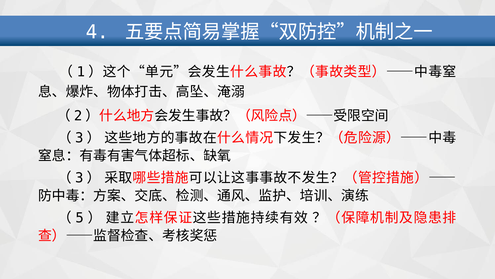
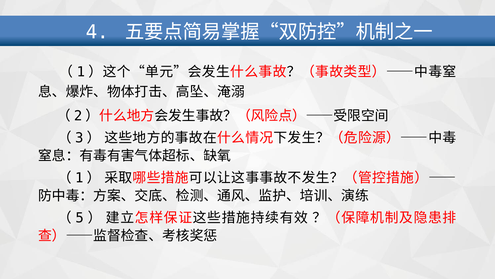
3: 3 -> 1 (79, 178)
